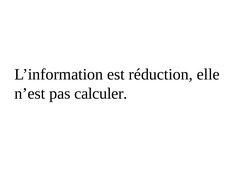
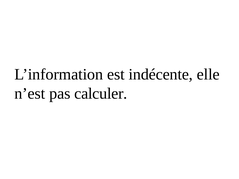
réduction: réduction -> indécente (161, 74)
